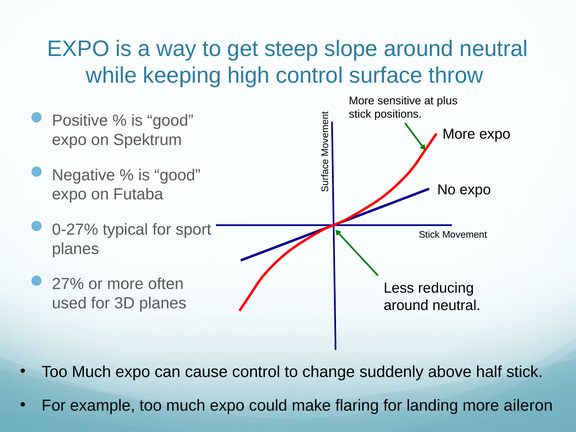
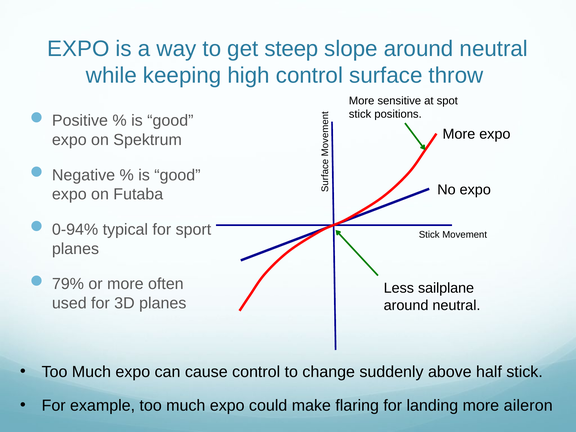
plus: plus -> spot (447, 101)
0-27%: 0-27% -> 0-94% (75, 230)
27%: 27% -> 79% (68, 284)
reducing: reducing -> sailplane (446, 288)
